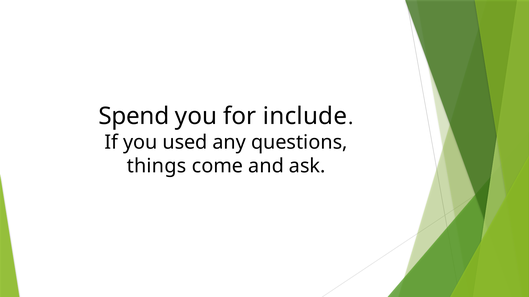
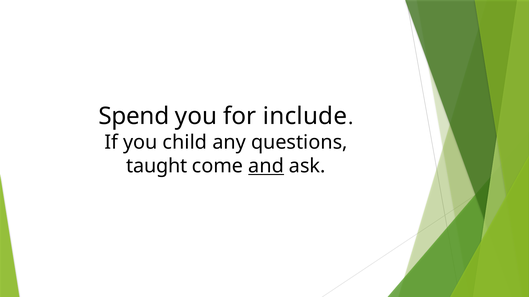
used: used -> child (185, 142)
things: things -> taught (157, 166)
and underline: none -> present (266, 166)
